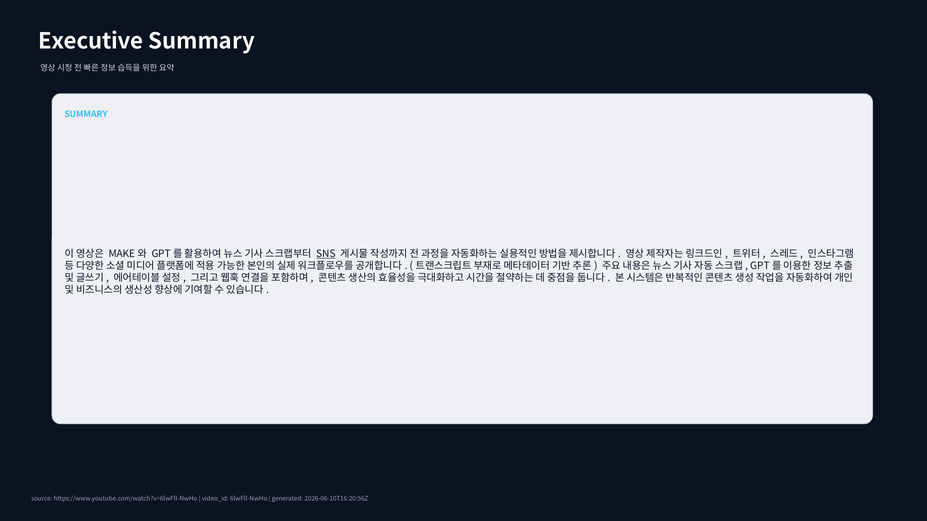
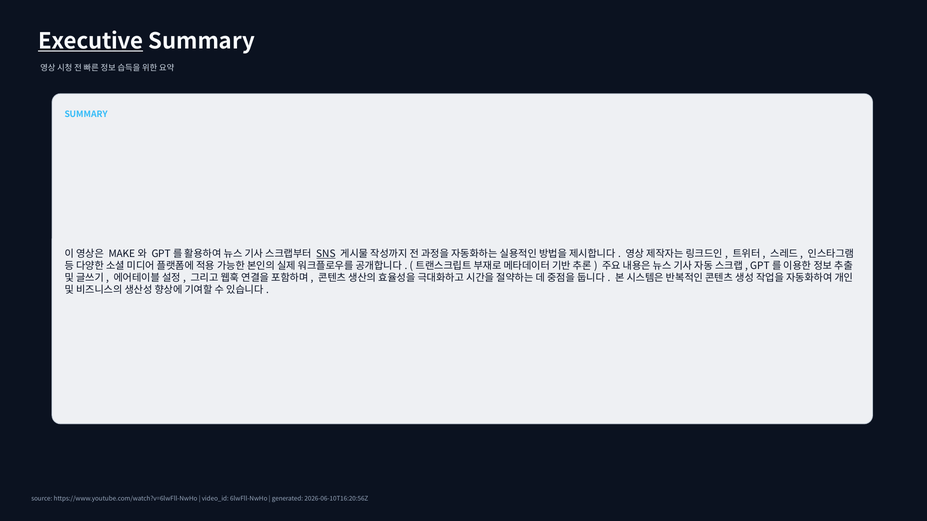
Executive underline: none -> present (91, 42)
